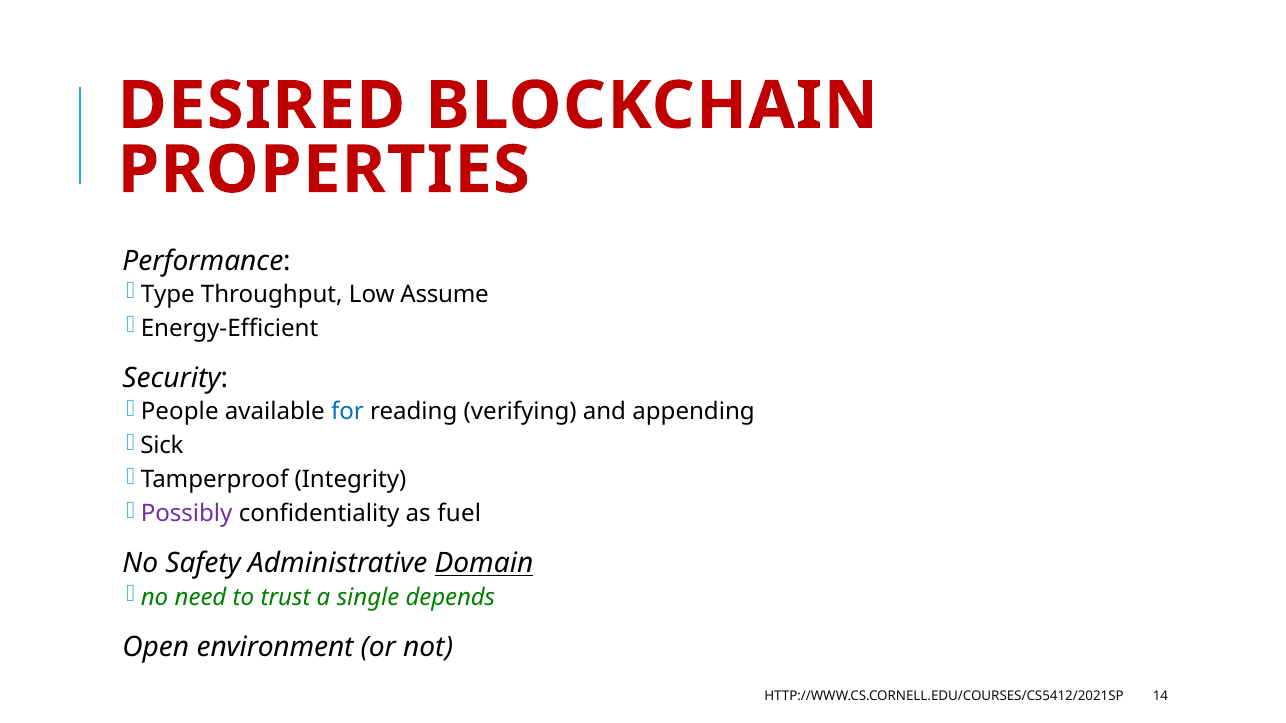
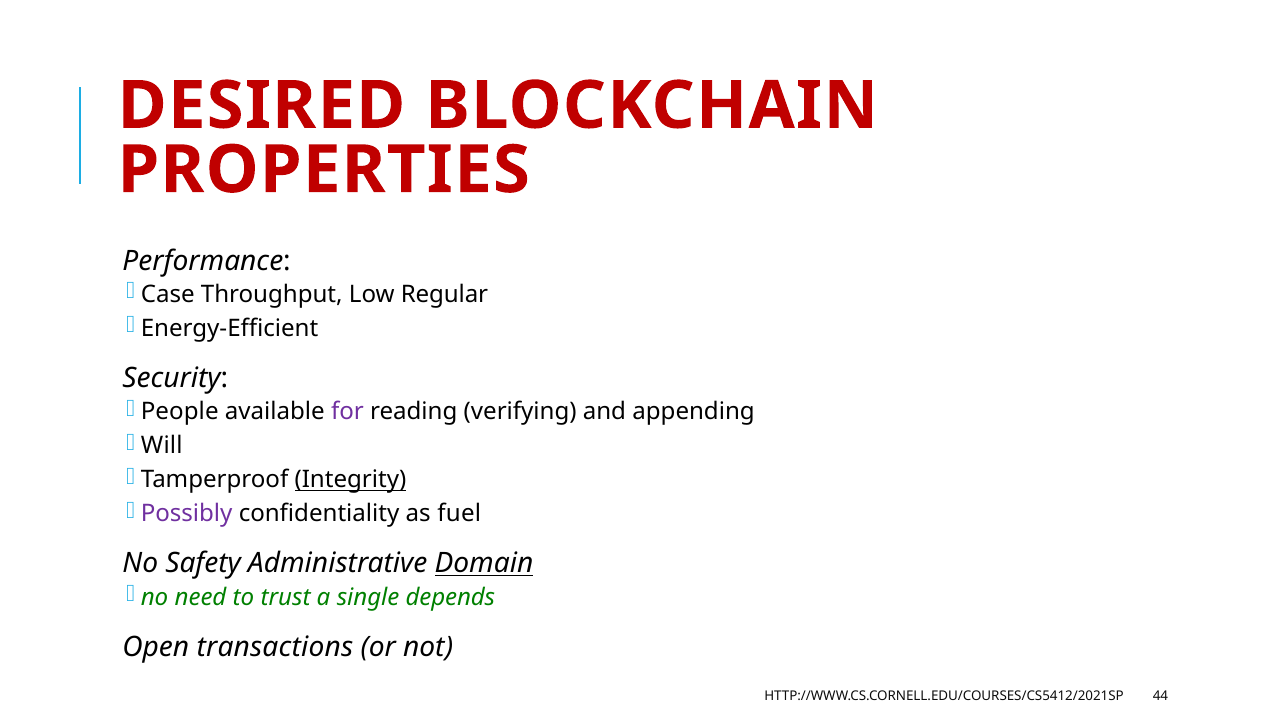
Type: Type -> Case (168, 295)
Assume: Assume -> Regular (444, 295)
for colour: blue -> purple (347, 412)
Sick: Sick -> Will (162, 446)
Integrity underline: none -> present (350, 480)
environment: environment -> transactions (275, 647)
14: 14 -> 44 (1160, 697)
